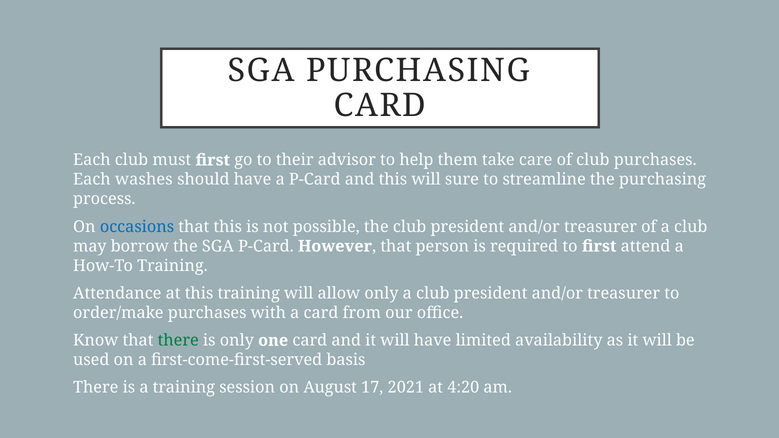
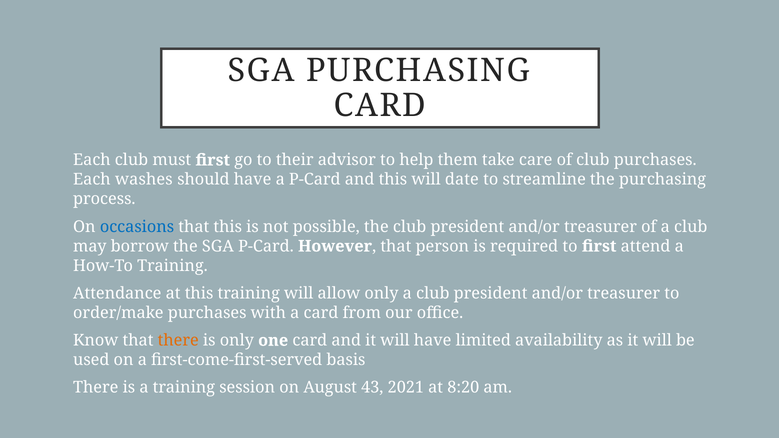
sure: sure -> date (462, 180)
there colour: green -> orange (178, 341)
17: 17 -> 43 (372, 388)
4:20: 4:20 -> 8:20 (463, 388)
